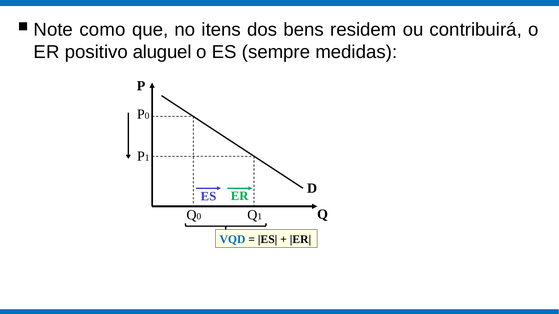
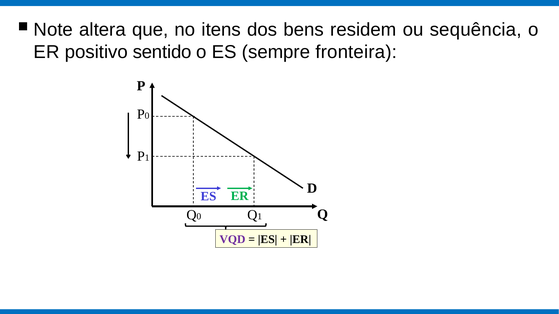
como: como -> altera (103, 30)
contribuirá: contribuirá -> sequência (476, 30)
aluguel: aluguel -> sentido (162, 52)
medidas: medidas -> fronteira (356, 52)
VQD colour: blue -> purple (233, 240)
